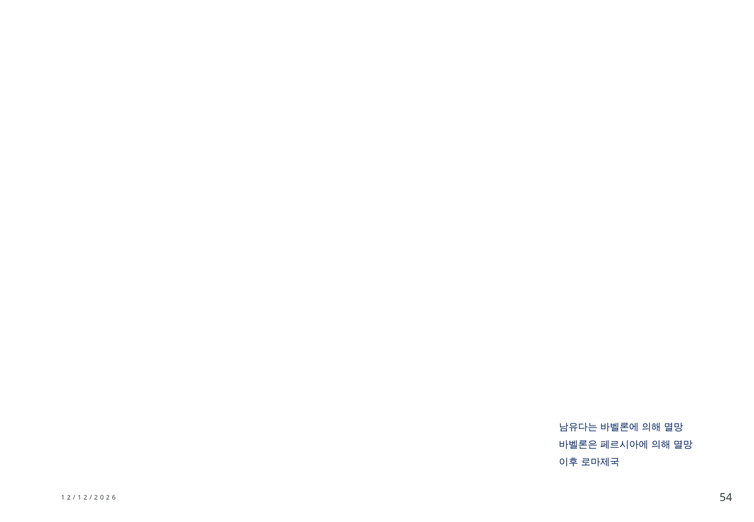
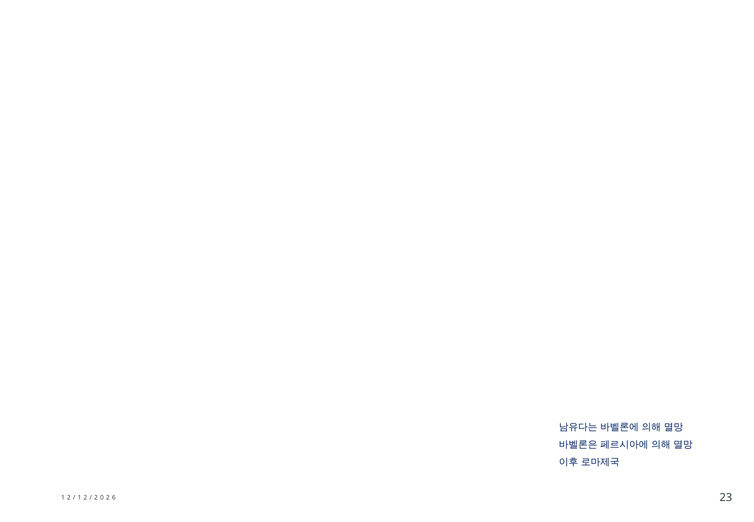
54: 54 -> 23 (726, 498)
